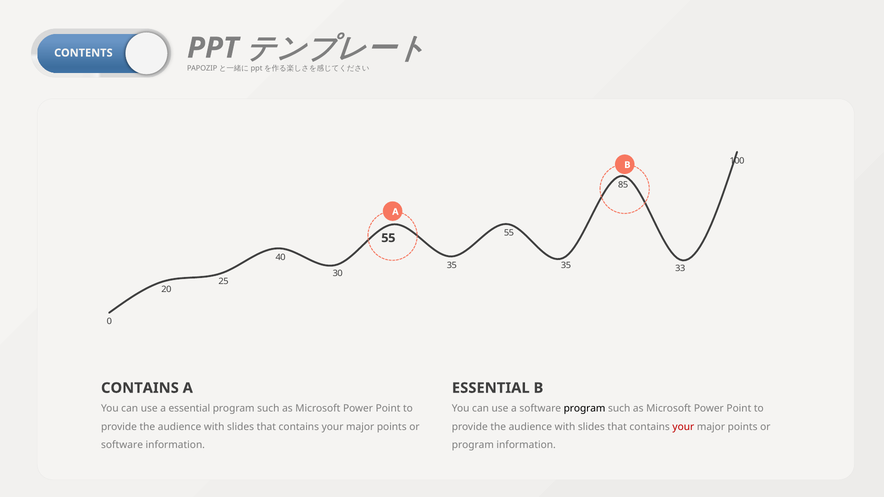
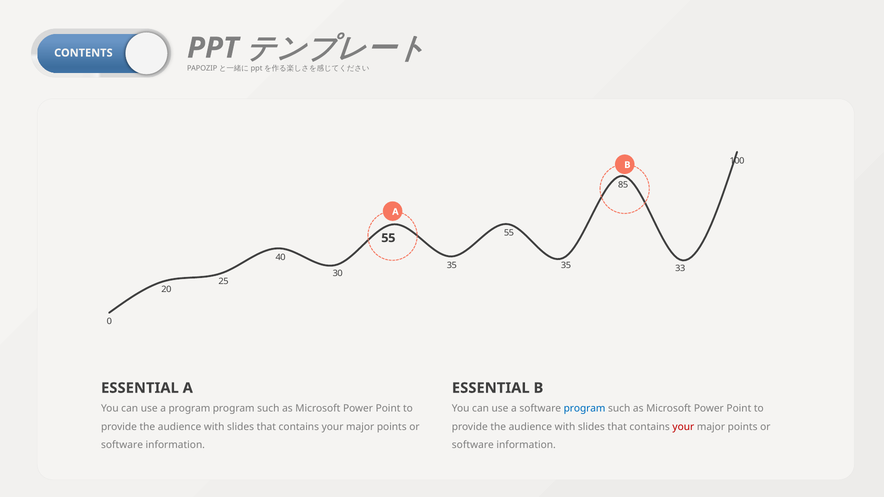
CONTAINS: CONTAINS -> ESSENTIAL (140, 388)
use a essential: essential -> program (189, 409)
program colour: black -> blue (585, 409)
program: program -> software (473, 445)
